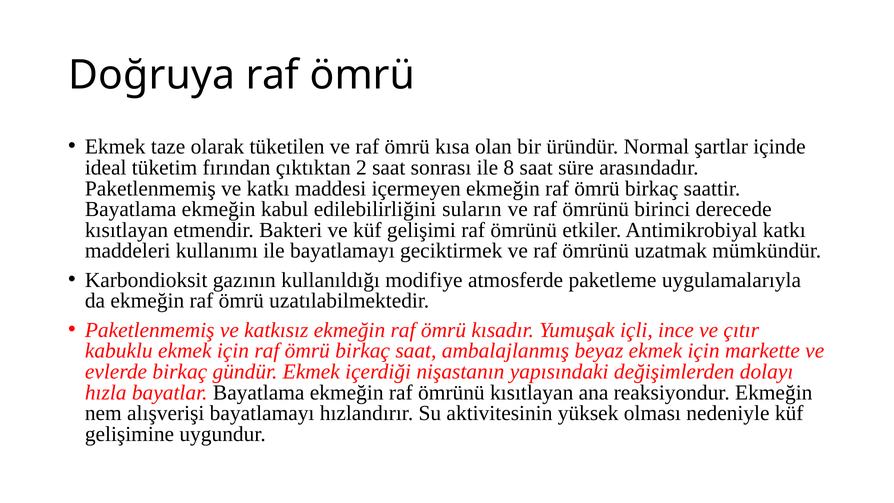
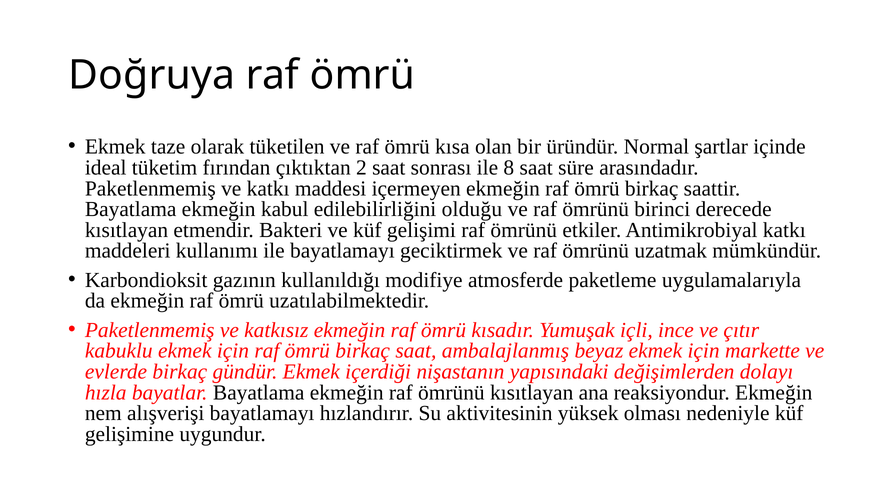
suların: suların -> olduğu (472, 209)
